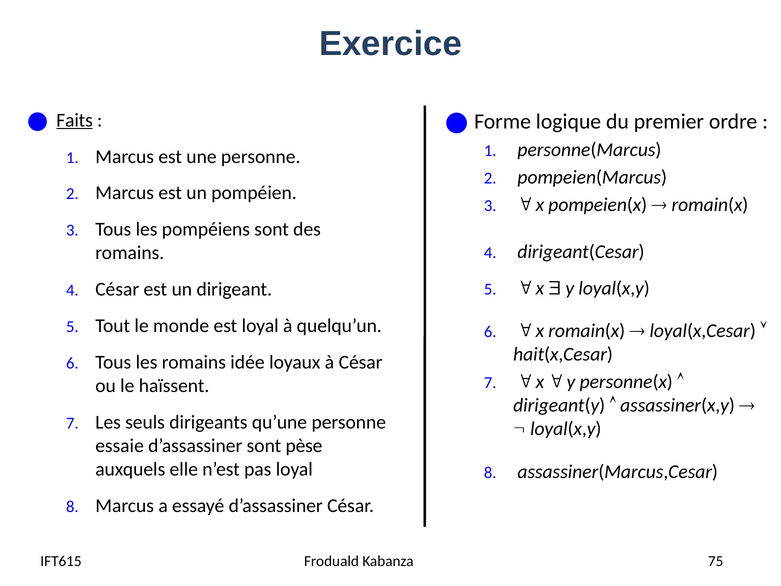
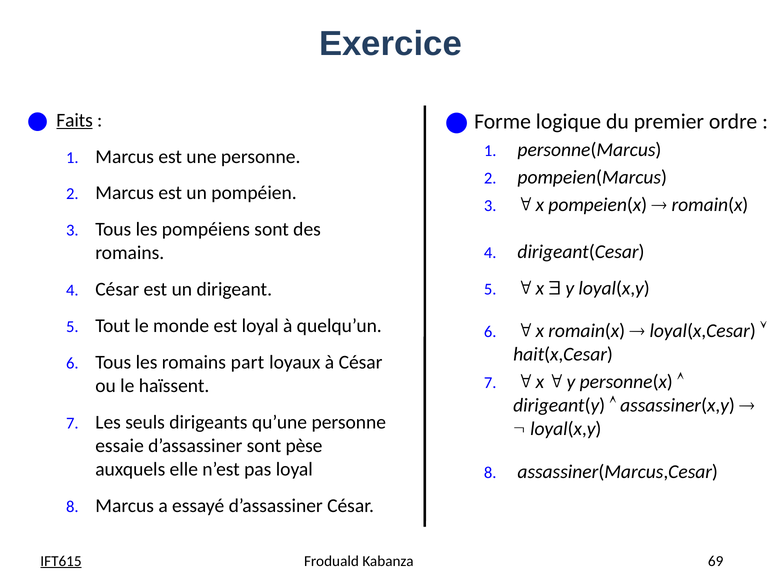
idée: idée -> part (247, 362)
IFT615 underline: none -> present (61, 561)
75: 75 -> 69 (716, 561)
